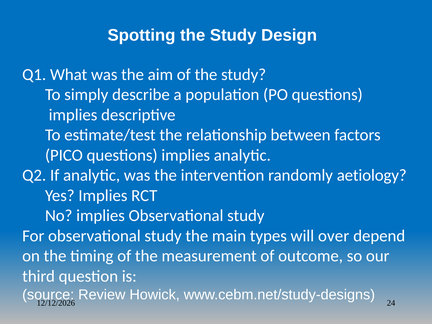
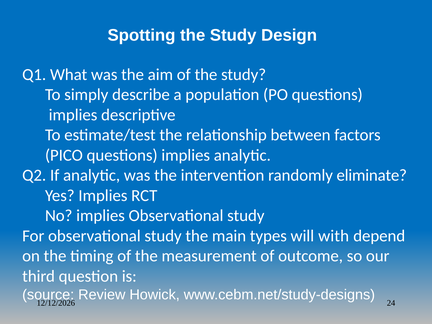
aetiology: aetiology -> eliminate (372, 175)
over: over -> with (334, 236)
